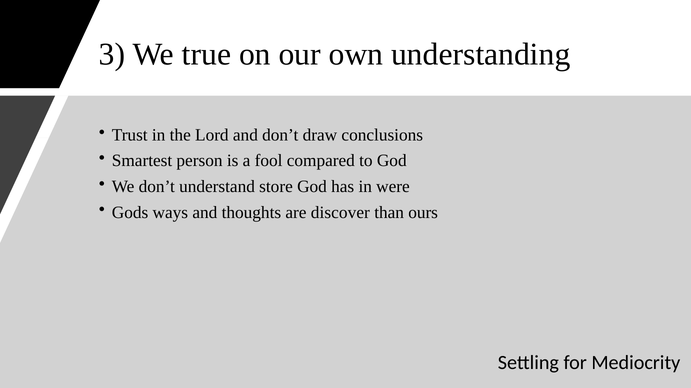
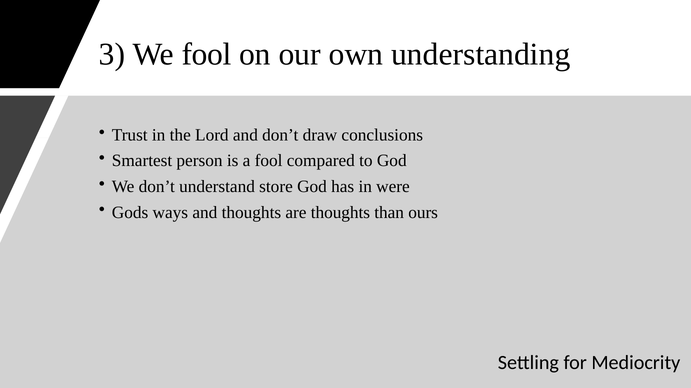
We true: true -> fool (207, 54)
are discover: discover -> thoughts (340, 213)
